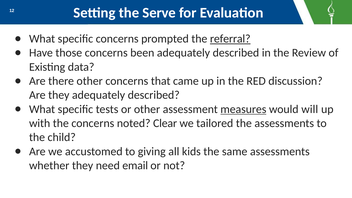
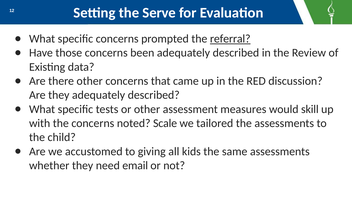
measures underline: present -> none (243, 109)
will: will -> skill (310, 109)
Clear: Clear -> Scale (165, 123)
